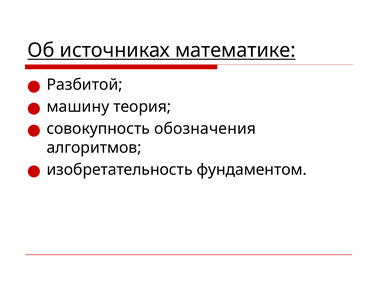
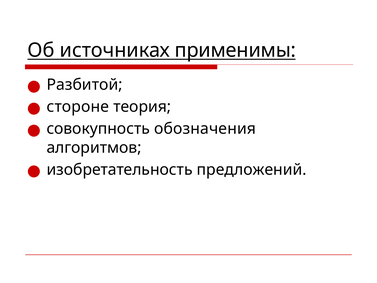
математике: математике -> применимы (235, 50)
машину: машину -> стороне (78, 107)
фундаментом: фундаментом -> предложений (252, 169)
